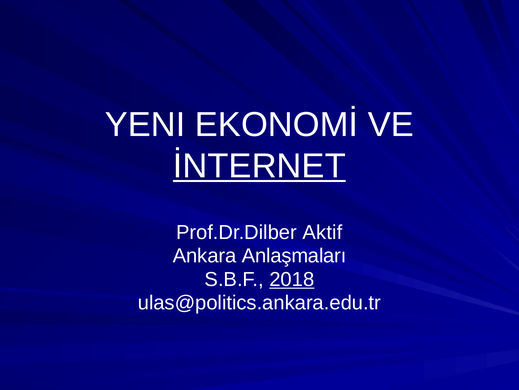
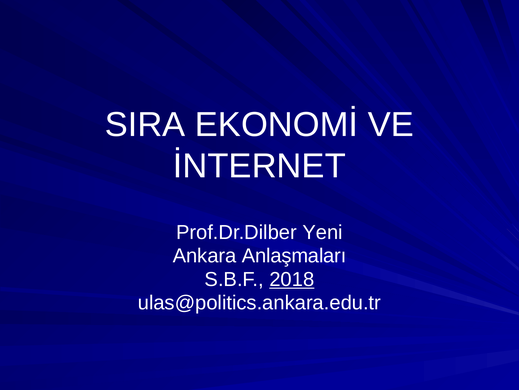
YENI: YENI -> SIRA (145, 124)
İNTERNET underline: present -> none (259, 166)
Aktif: Aktif -> Yeni (323, 232)
